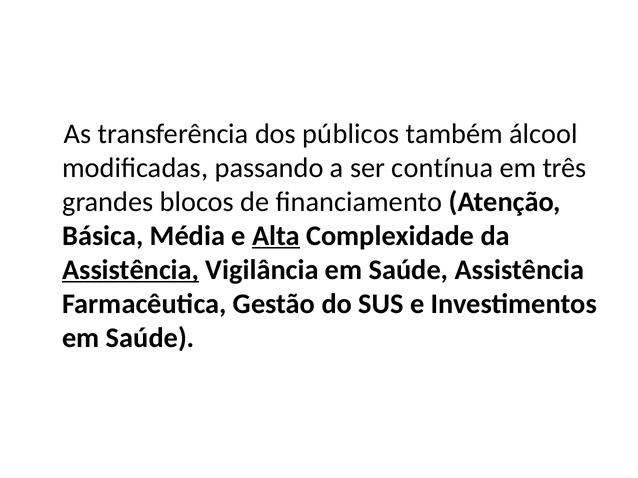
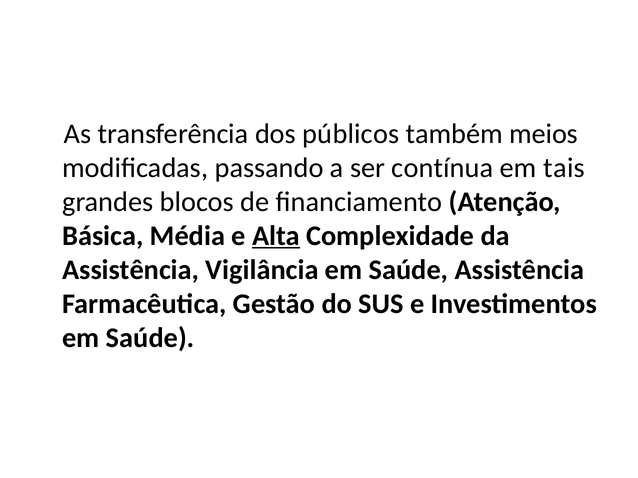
álcool: álcool -> meios (544, 134)
três: três -> tais (564, 168)
Assistência underline: present -> none (131, 270)
